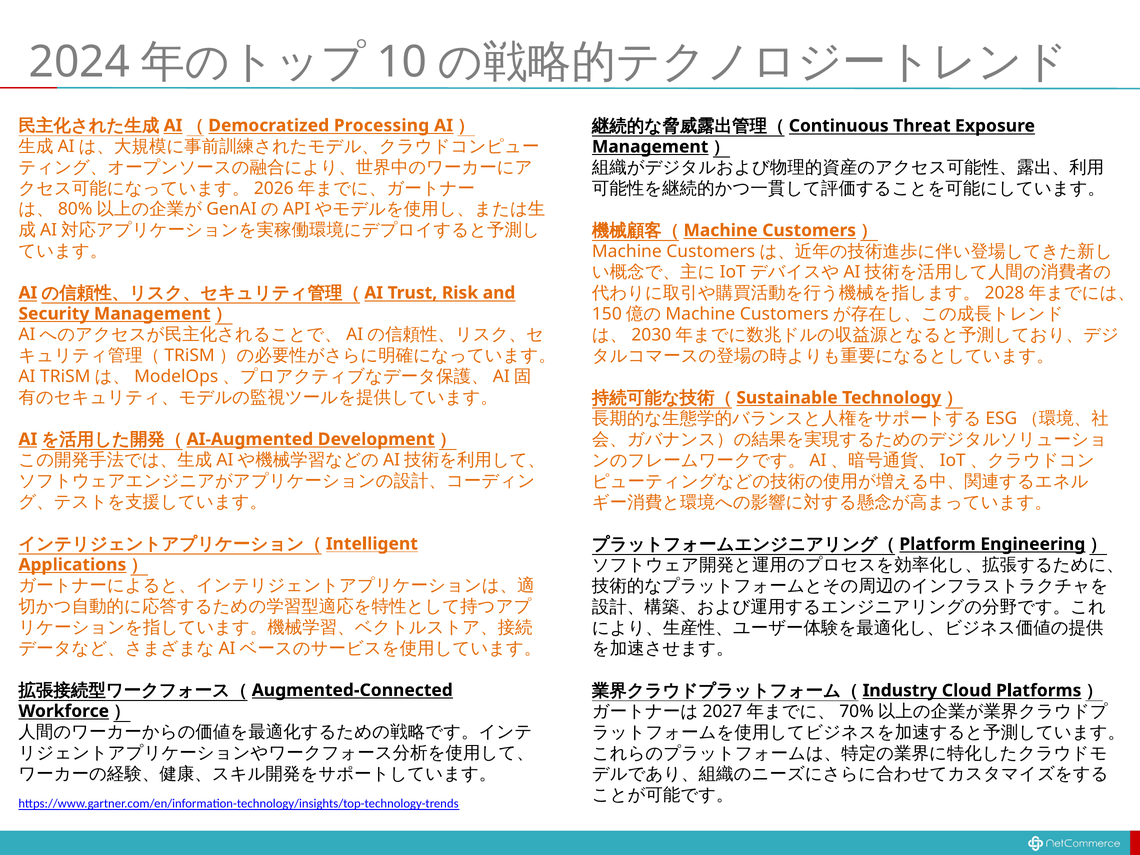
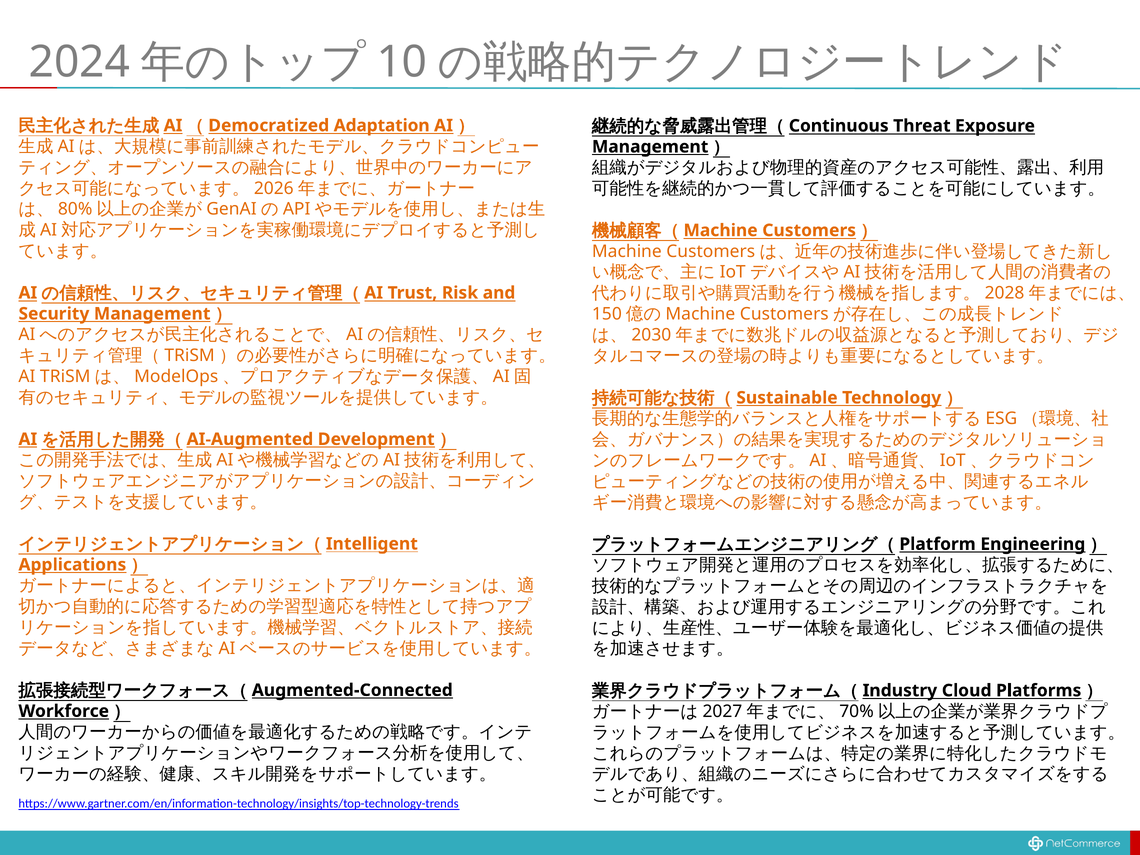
Processing: Processing -> Adaptation (382, 126)
